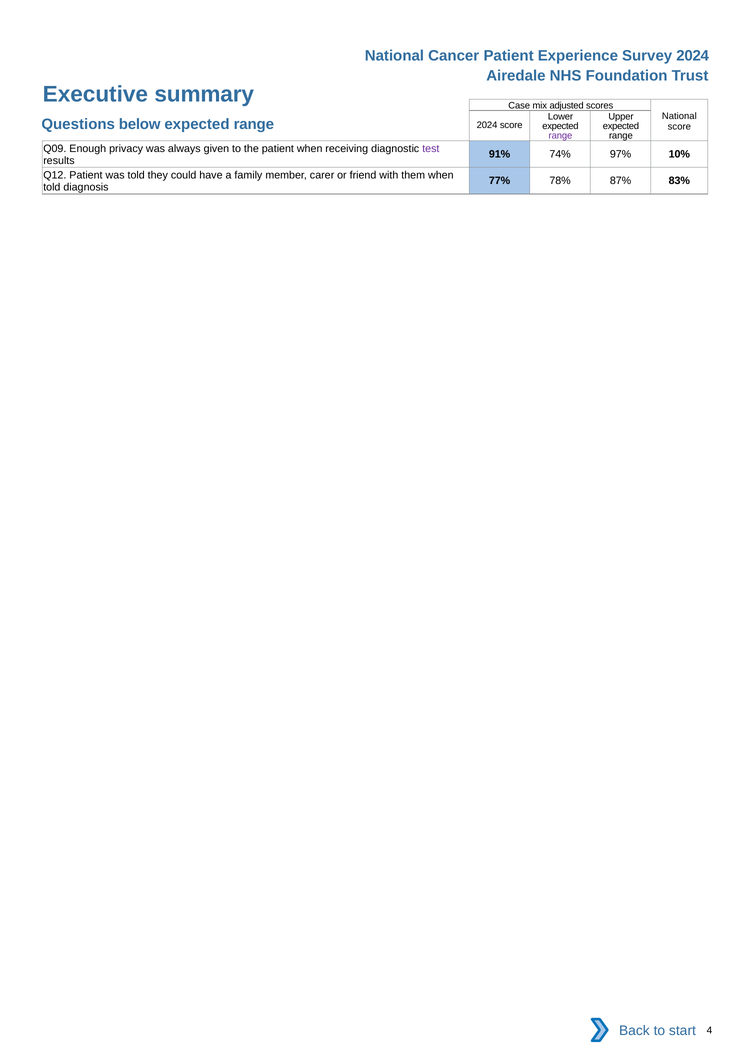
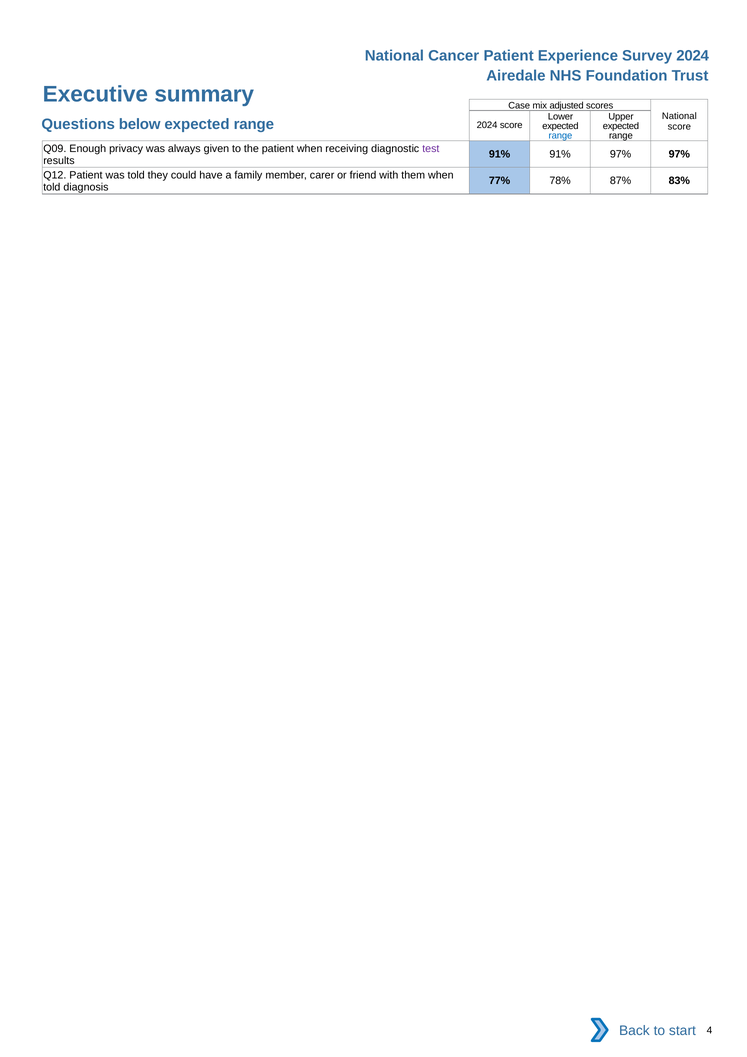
range colour: purple -> blue (560, 136)
91% 74%: 74% -> 91% (560, 154)
97% 10%: 10% -> 97% (679, 154)
